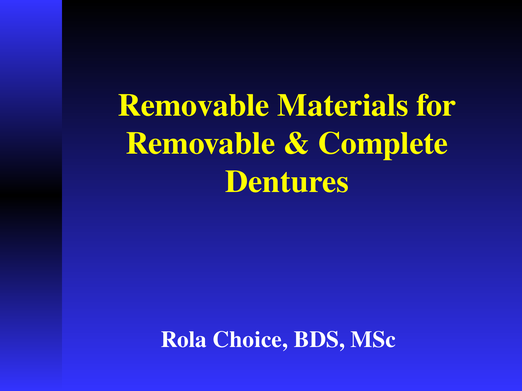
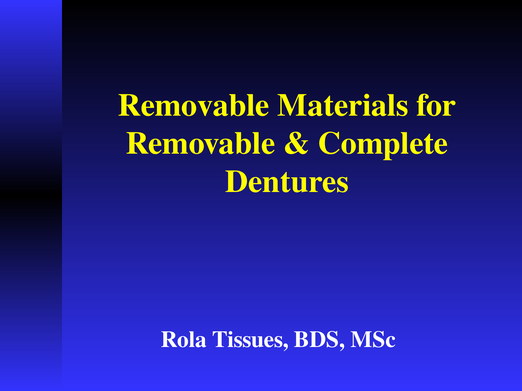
Choice: Choice -> Tissues (250, 340)
